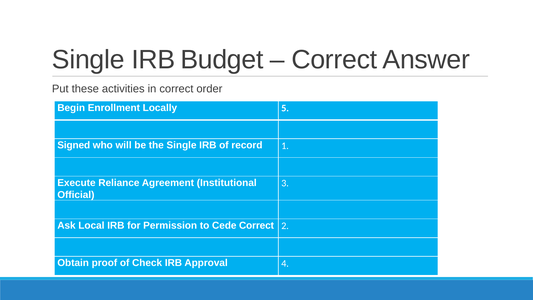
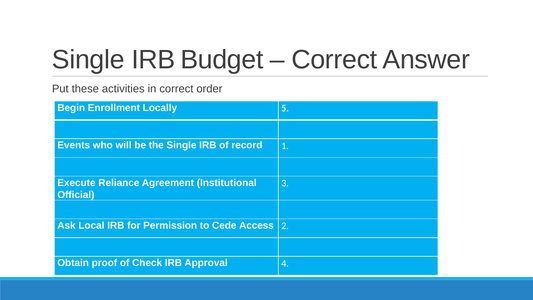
Signed: Signed -> Events (74, 145)
Cede Correct: Correct -> Access (256, 225)
